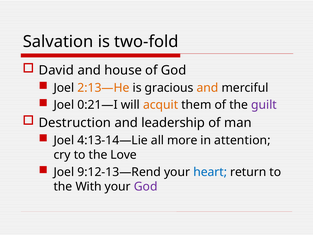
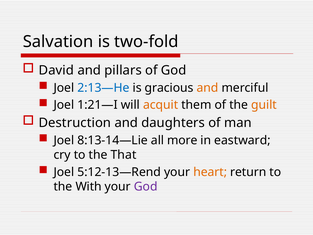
house: house -> pillars (123, 70)
2:13—He colour: orange -> blue (103, 88)
0:21—I: 0:21—I -> 1:21—I (98, 105)
guilt colour: purple -> orange (264, 105)
leadership: leadership -> daughters (173, 123)
4:13-14—Lie: 4:13-14—Lie -> 8:13-14—Lie (113, 140)
attention: attention -> eastward (242, 140)
Love: Love -> That (123, 155)
9:12-13—Rend: 9:12-13—Rend -> 5:12-13—Rend (119, 172)
heart colour: blue -> orange (210, 172)
